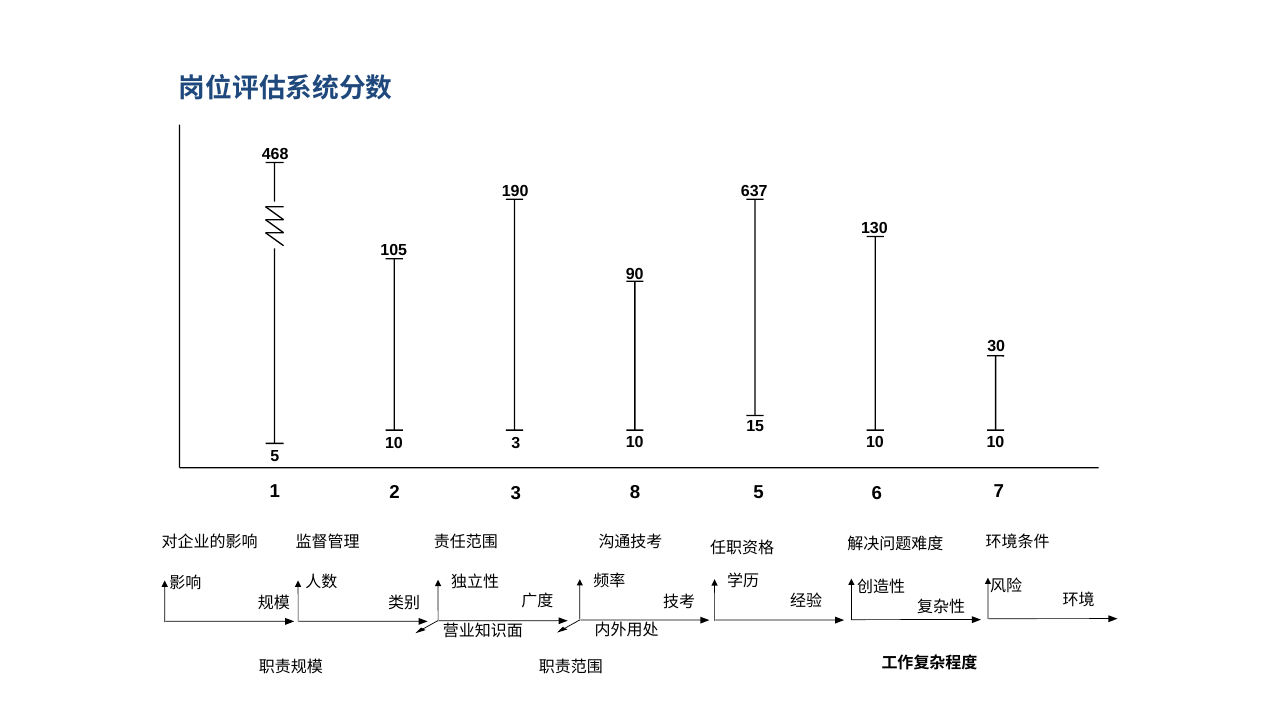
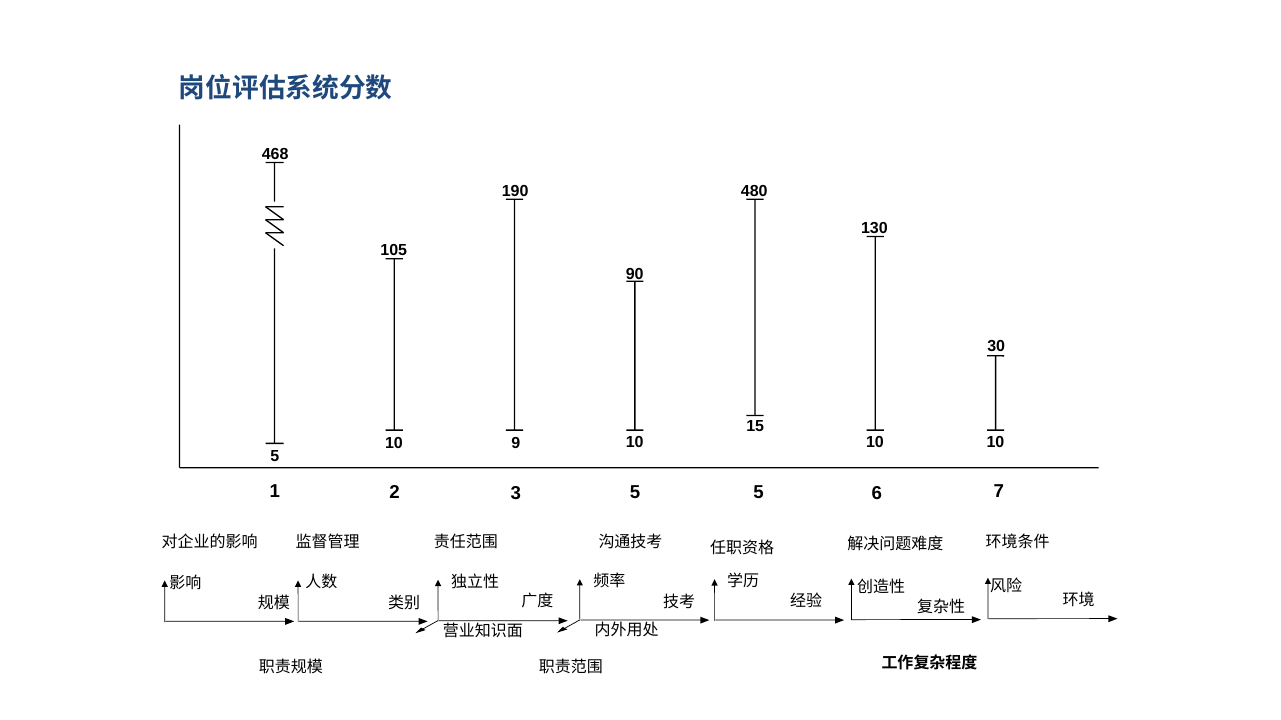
637: 637 -> 480 (754, 192)
10 3: 3 -> 9 (516, 443)
3 8: 8 -> 5 (635, 493)
